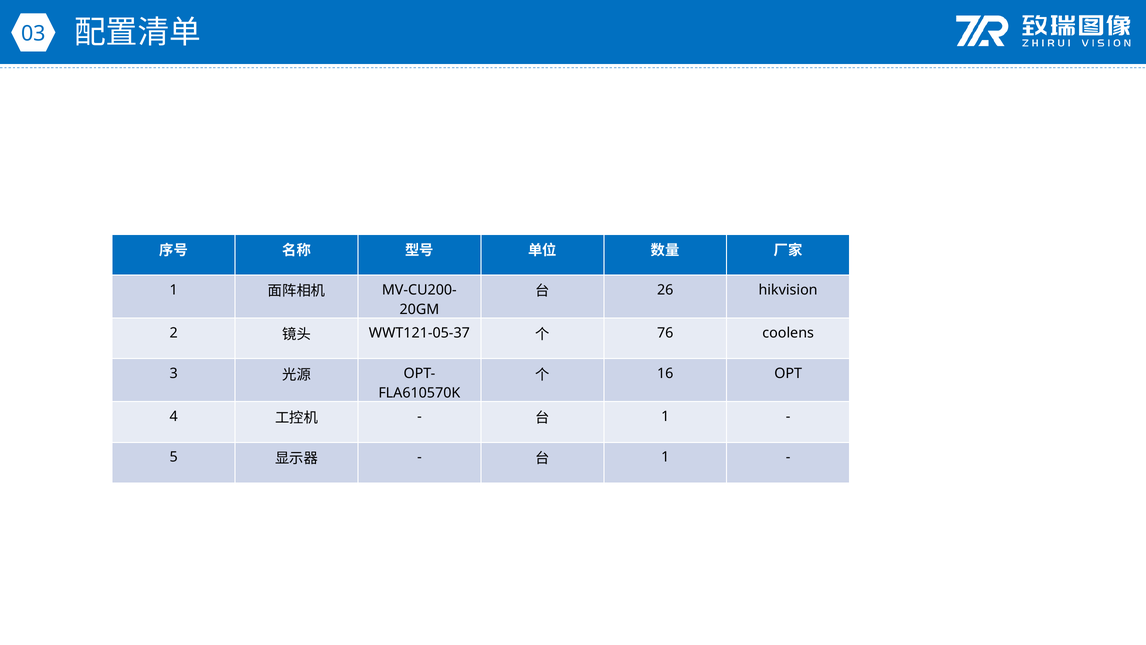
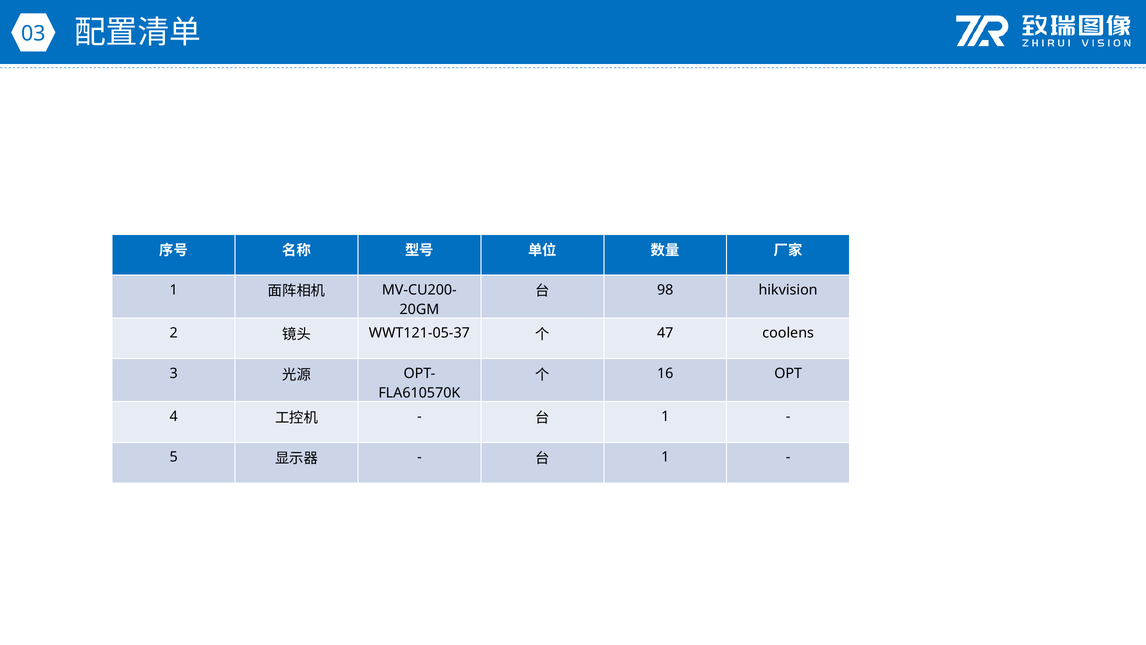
26: 26 -> 98 (665, 290)
76: 76 -> 47 (665, 333)
